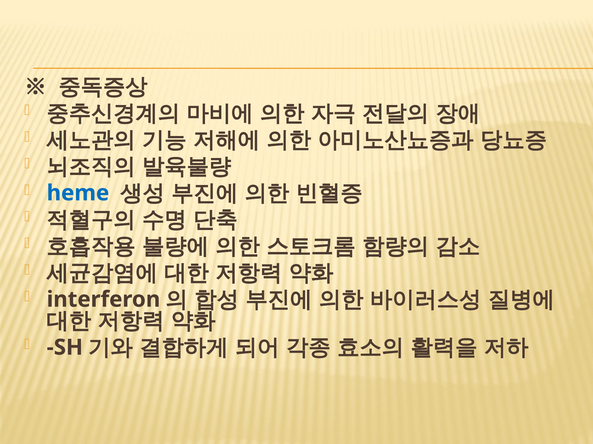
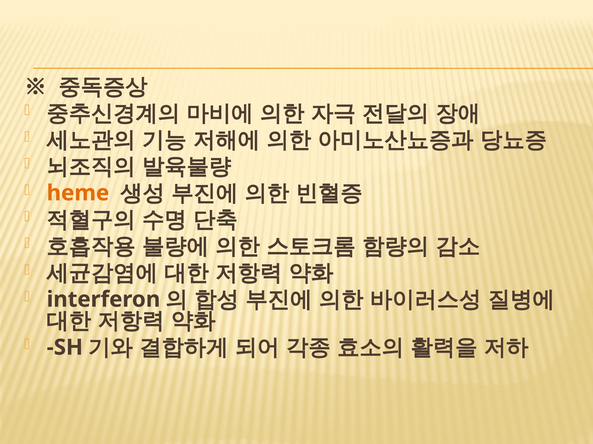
heme colour: blue -> orange (78, 193)
